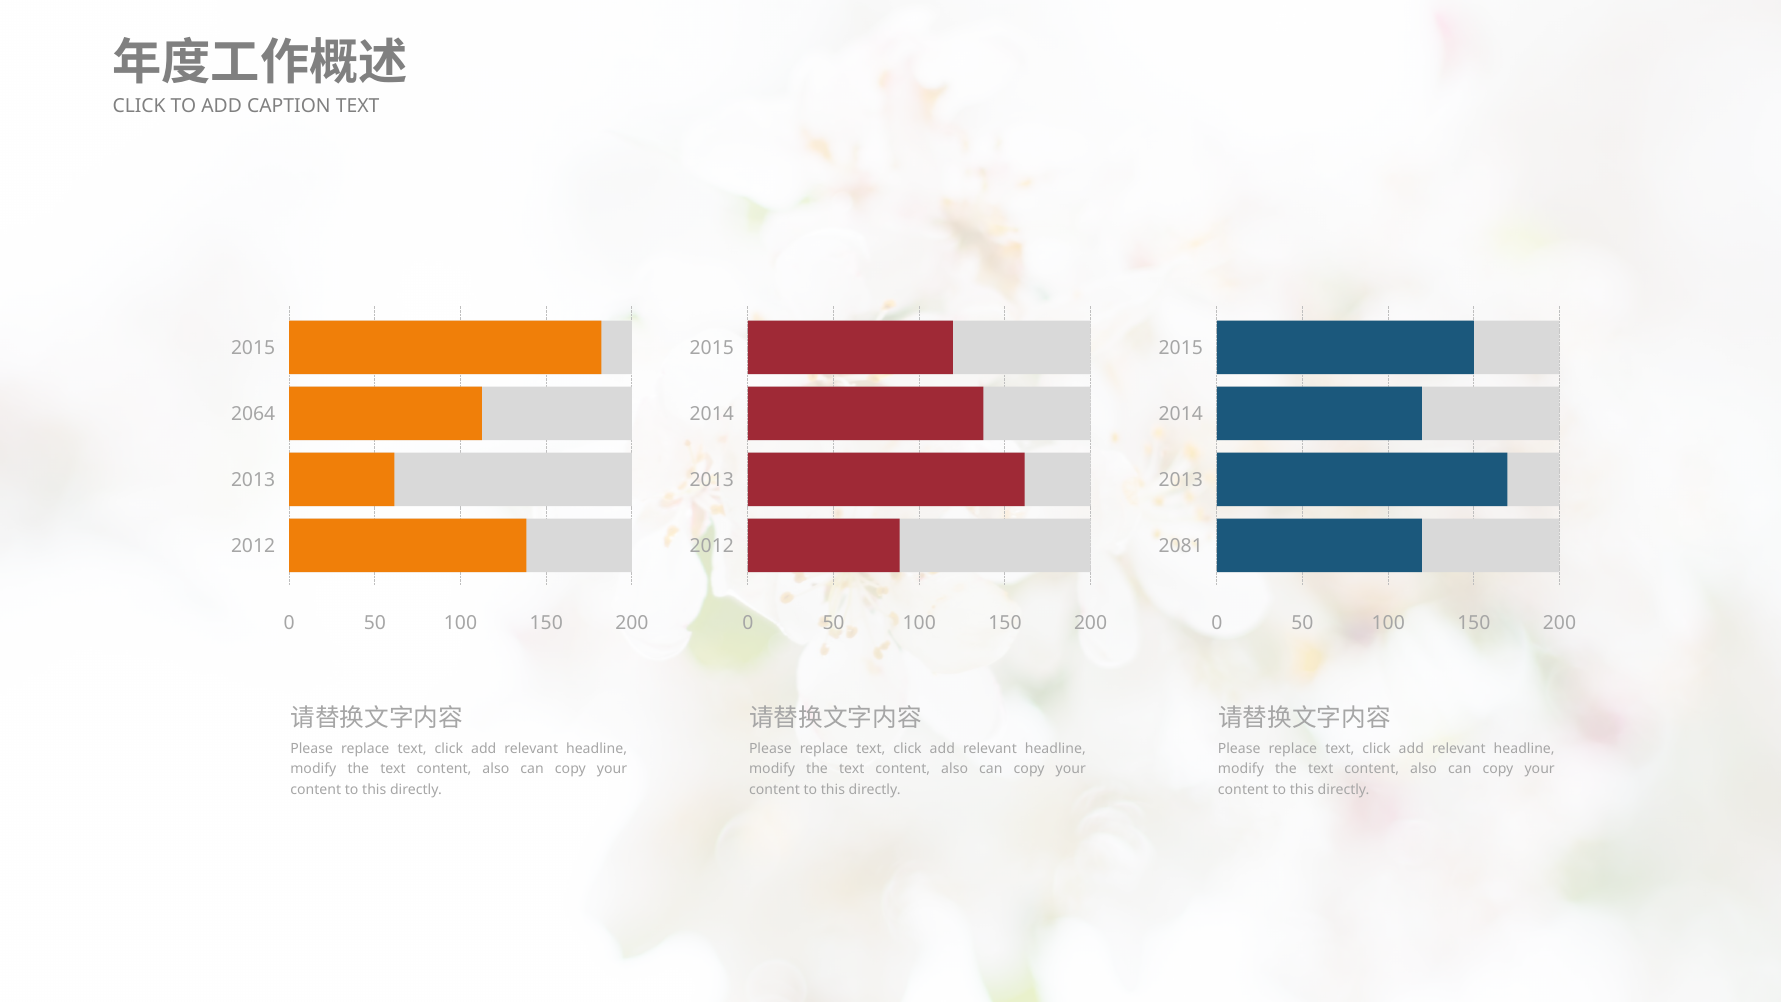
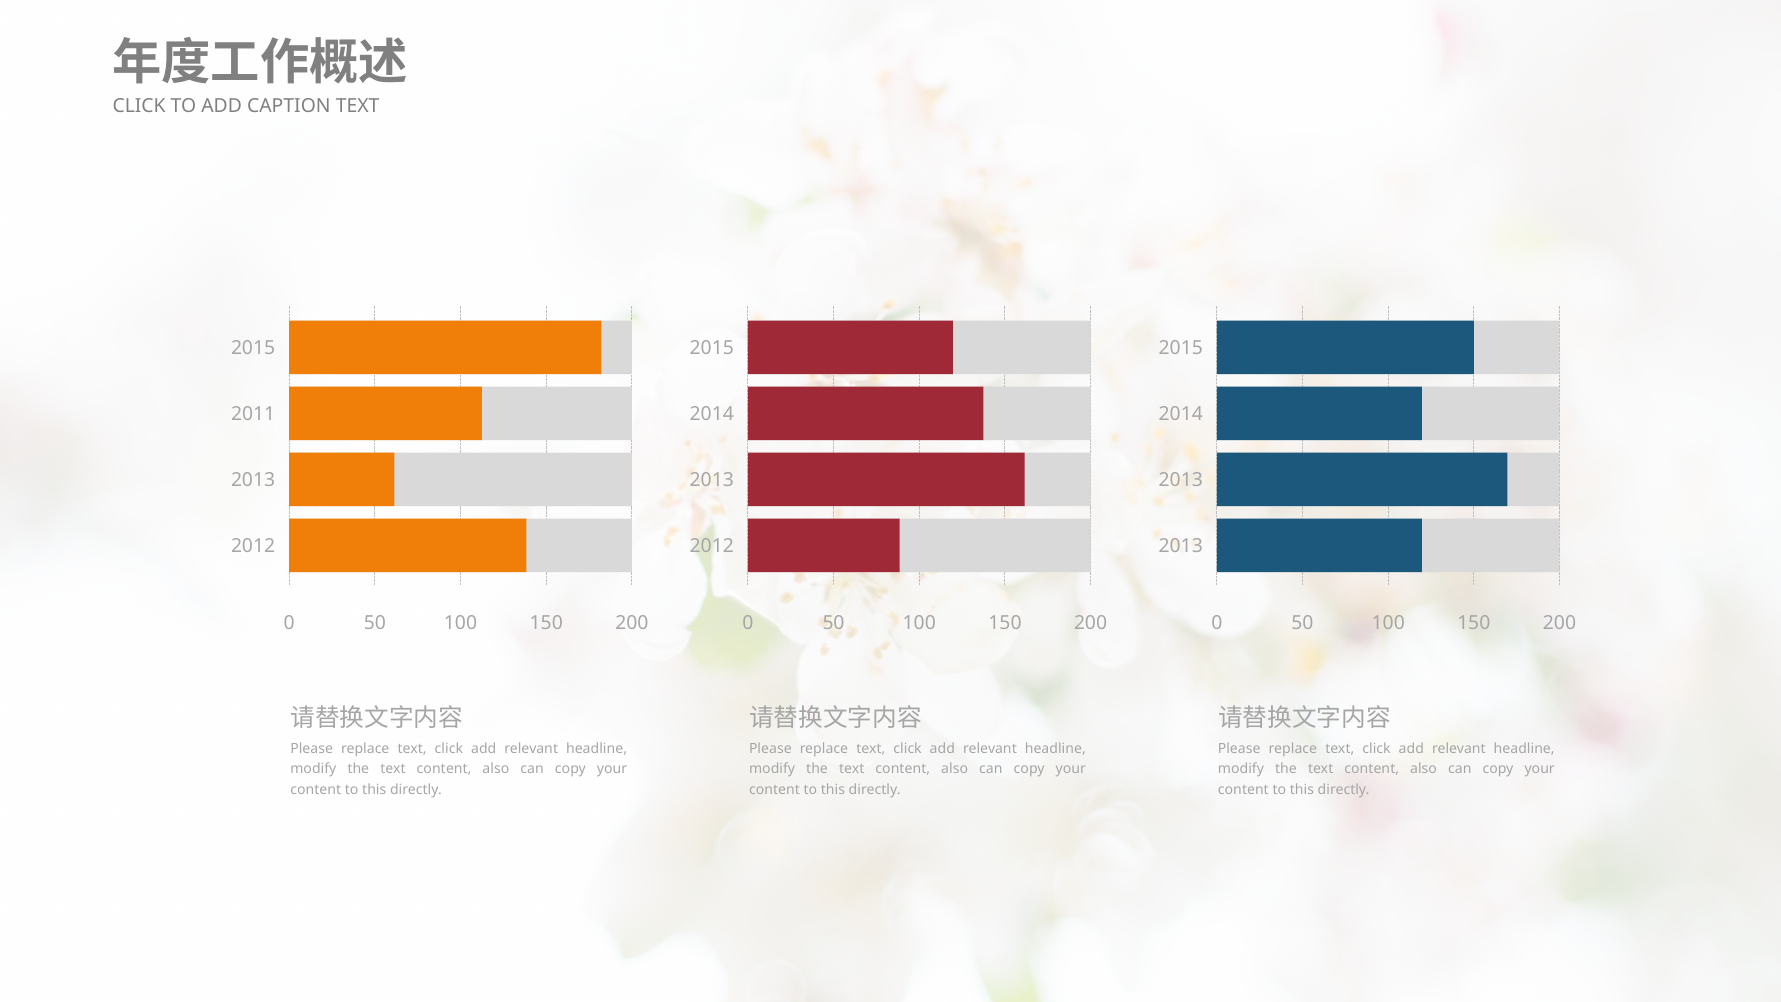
2064: 2064 -> 2011 (253, 414)
2081: 2081 -> 2013 (1181, 546)
